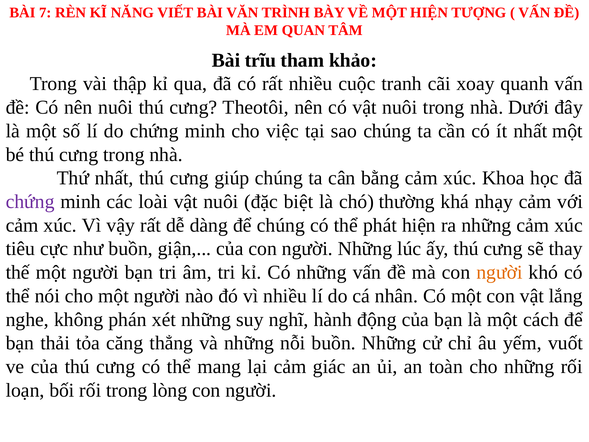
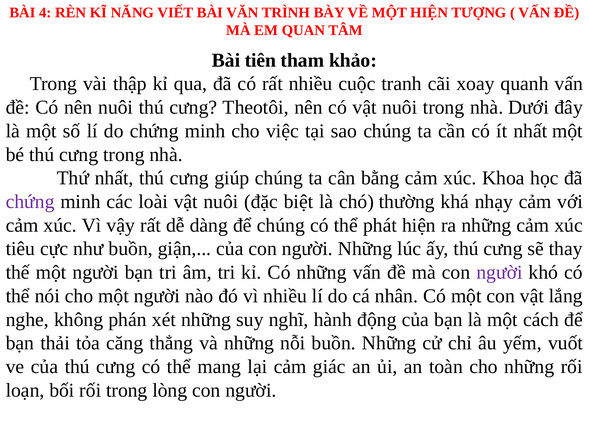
7: 7 -> 4 (45, 13)
trĩu: trĩu -> tiên (260, 60)
người colour: orange -> purple (499, 272)
